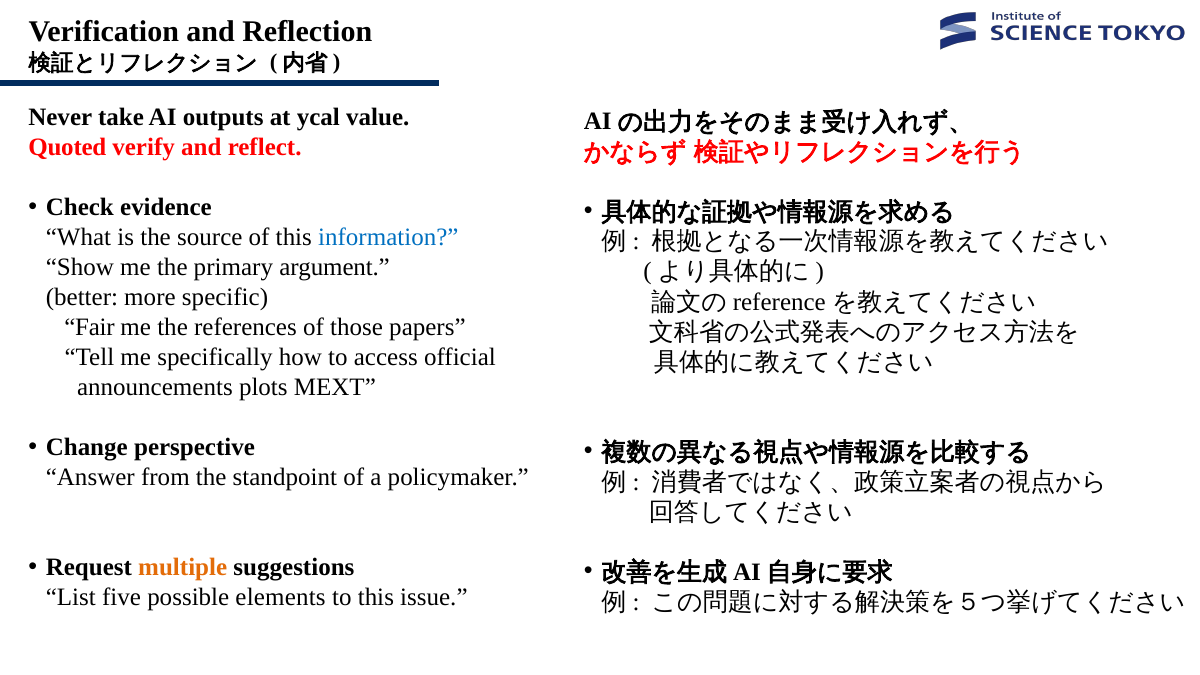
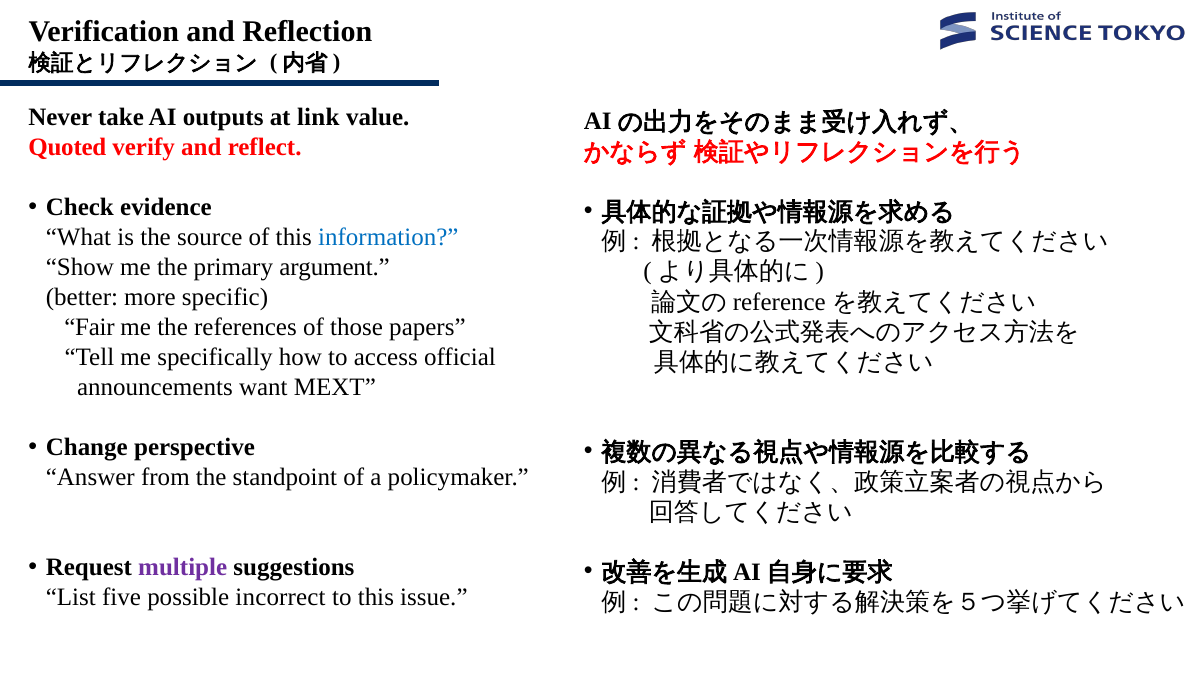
ycal: ycal -> link (318, 117)
plots: plots -> want (263, 387)
multiple colour: orange -> purple (183, 567)
elements: elements -> incorrect (281, 597)
